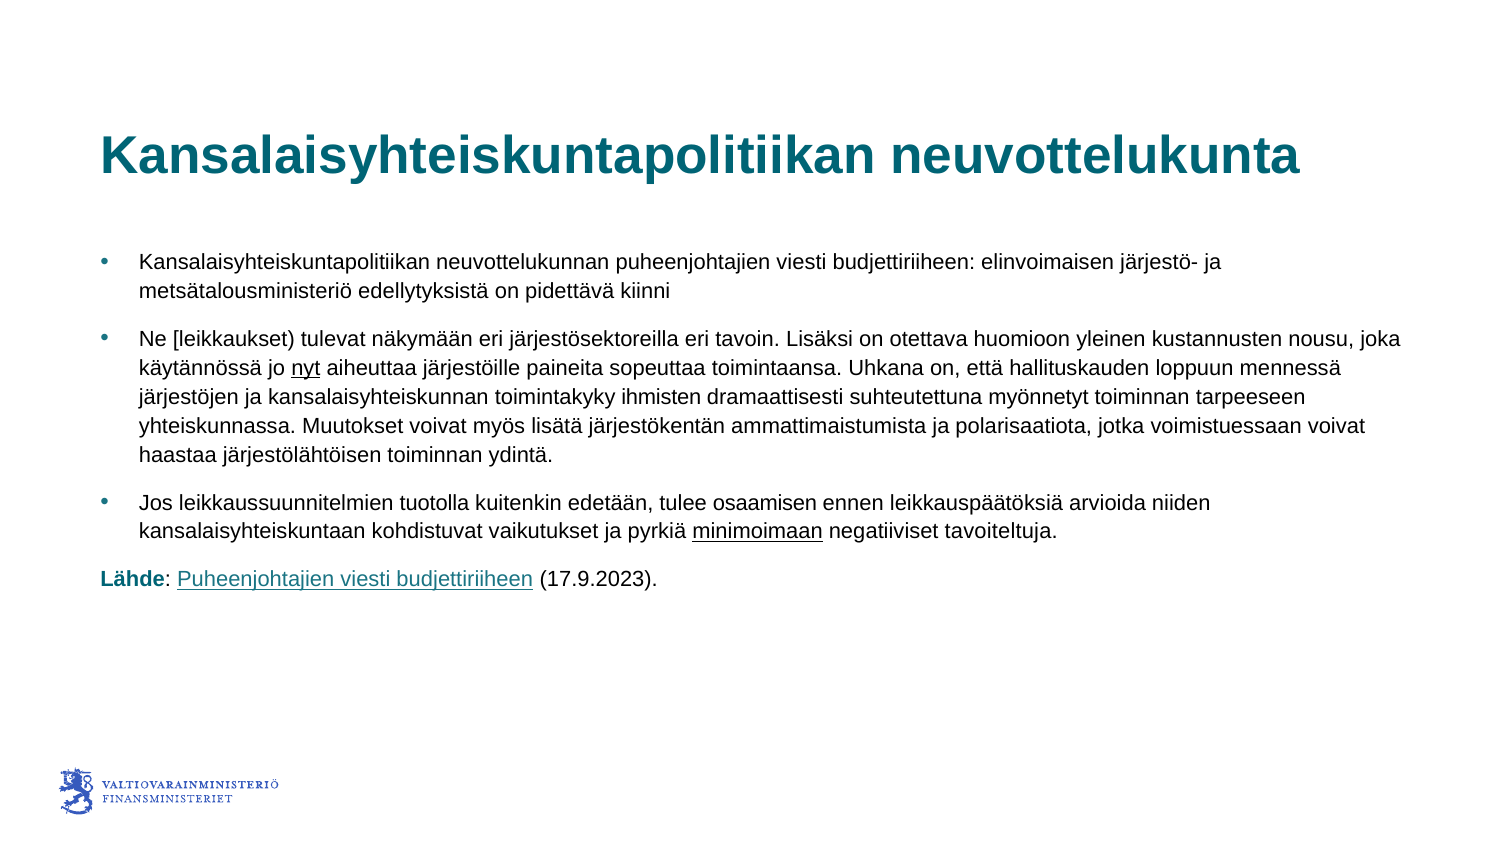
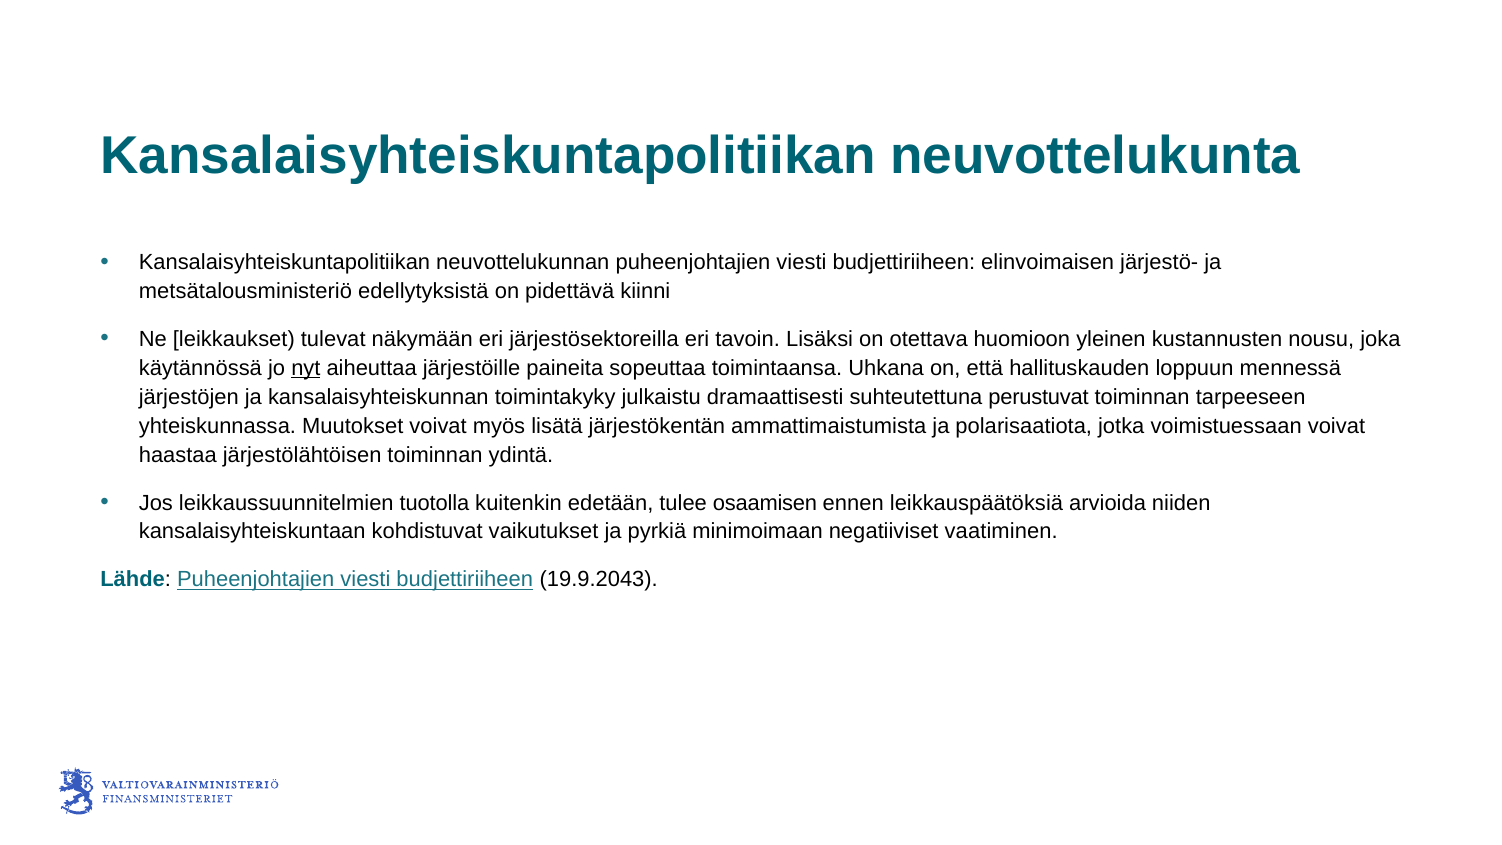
ihmisten: ihmisten -> julkaistu (661, 397)
myönnetyt: myönnetyt -> perustuvat (1039, 397)
minimoimaan underline: present -> none (758, 532)
tavoiteltuja: tavoiteltuja -> vaatiminen (1001, 532)
17.9.2023: 17.9.2023 -> 19.9.2043 (599, 579)
